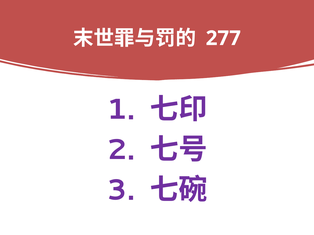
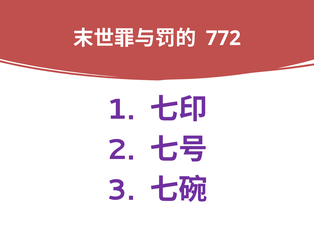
277: 277 -> 772 (223, 38)
